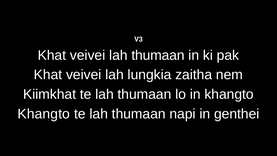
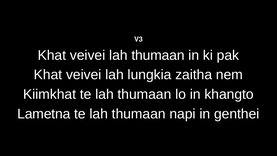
Khangto: Khangto -> Lametna (44, 114)
